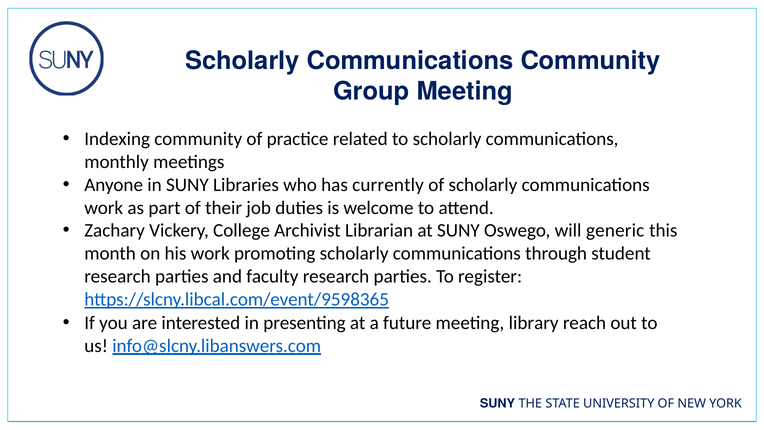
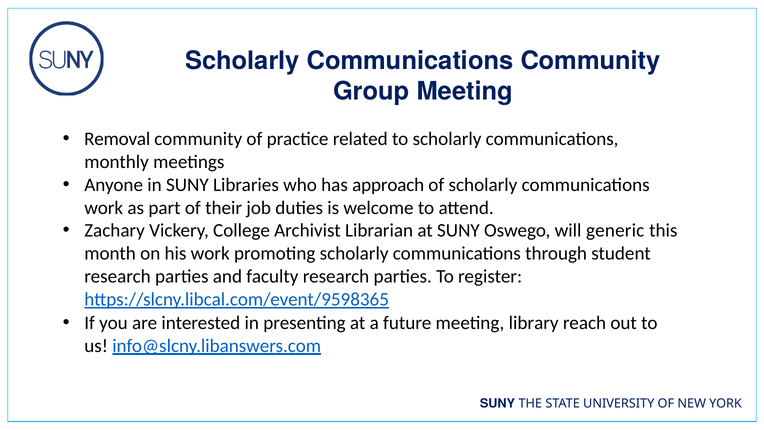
Indexing: Indexing -> Removal (117, 139)
currently: currently -> approach (388, 185)
